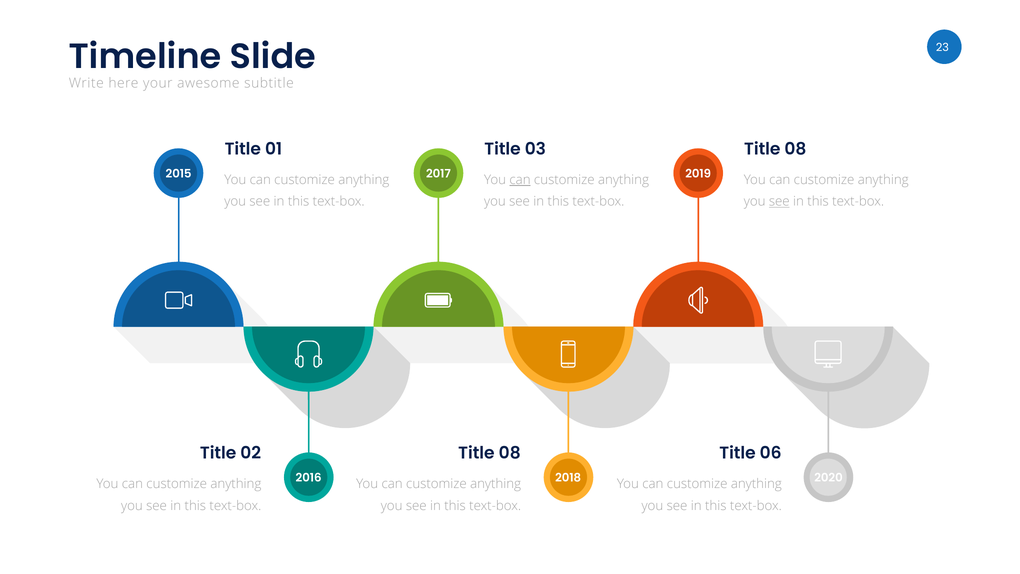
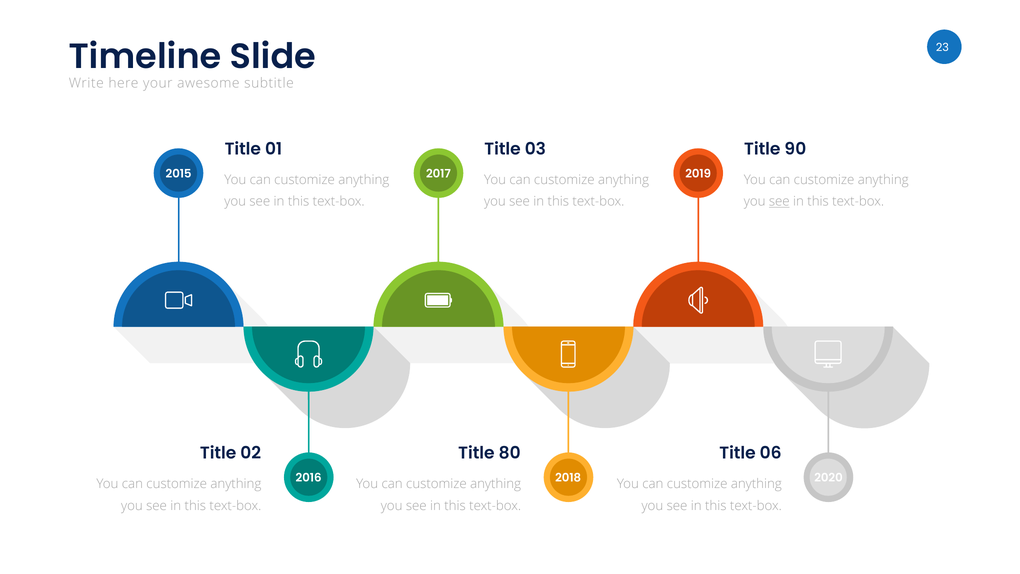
08: 08 -> 90 (795, 149)
can underline: present -> none (520, 180)
08: 08 -> 80 (510, 453)
